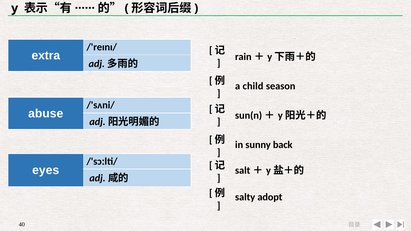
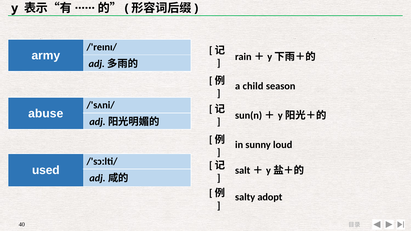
extra: extra -> army (46, 56)
back: back -> loud (283, 145)
eyes: eyes -> used (46, 170)
